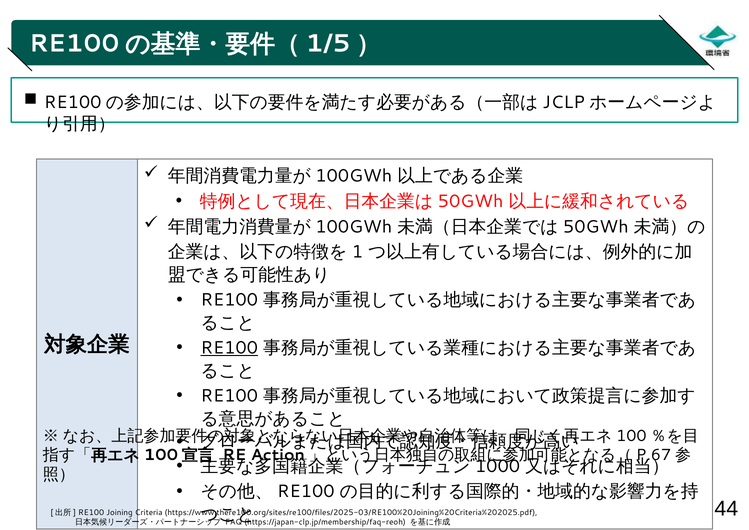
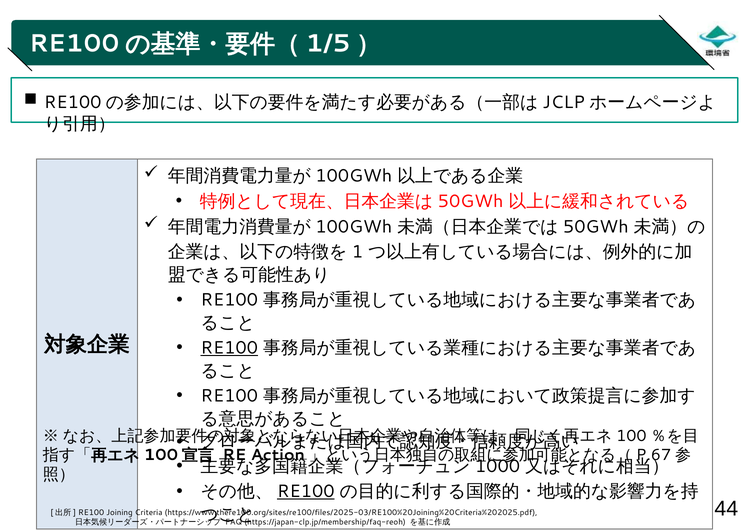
RE100 underline: none -> present (306, 491)
